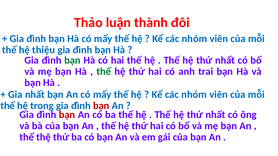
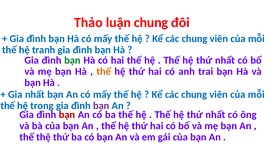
luận thành: thành -> chung (151, 23)
nhóm: nhóm -> chung (195, 39)
thiệu: thiệu -> tranh (44, 50)
thế colour: green -> orange (104, 72)
nhóm: nhóm -> chung (194, 95)
bạn colour: red -> purple (101, 106)
